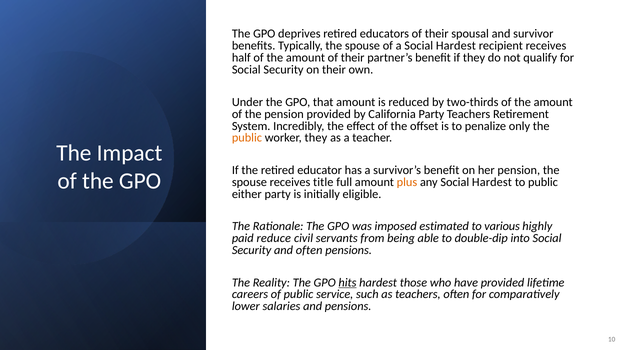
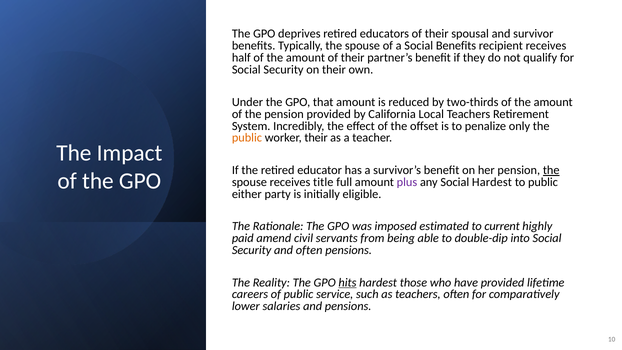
a Social Hardest: Hardest -> Benefits (456, 46)
California Party: Party -> Local (431, 114)
worker they: they -> their (316, 138)
the underline: none -> present (551, 170)
plus colour: orange -> purple (407, 182)
various: various -> current (502, 226)
reduce: reduce -> amend (274, 238)
